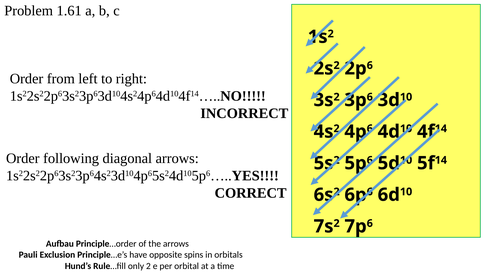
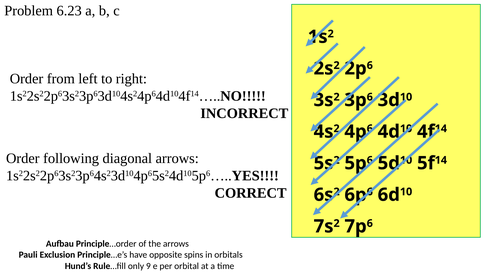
1.61: 1.61 -> 6.23 (69, 11)
only 2: 2 -> 9 (148, 266)
